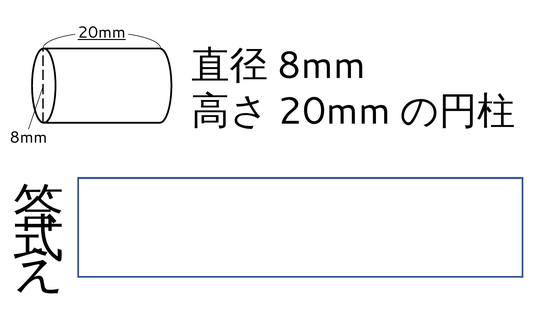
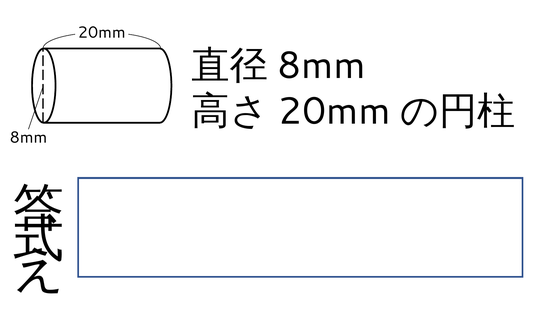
20mm underline: present -> none (102, 33)
